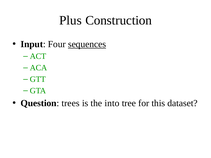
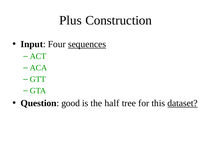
trees: trees -> good (71, 103)
into: into -> half (112, 103)
dataset underline: none -> present (183, 103)
